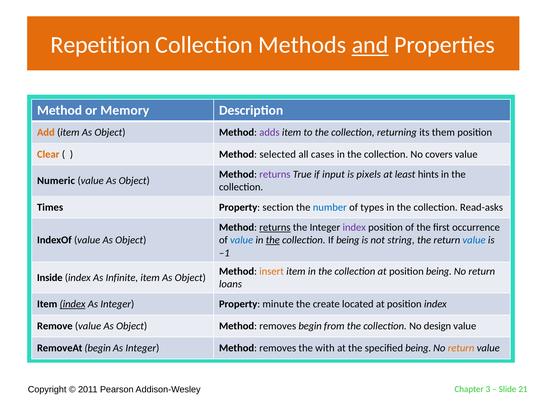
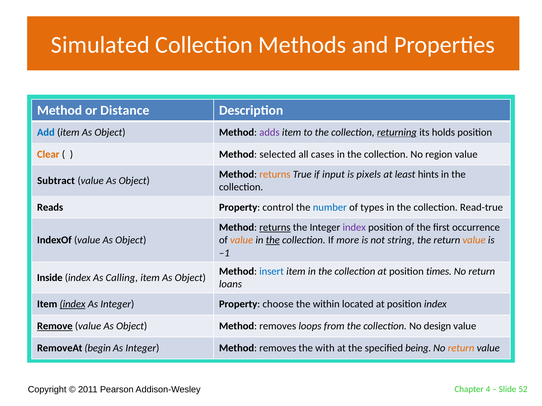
Repetition: Repetition -> Simulated (100, 45)
and underline: present -> none (370, 45)
Memory: Memory -> Distance (125, 111)
Add colour: orange -> blue (46, 132)
returning underline: none -> present (397, 132)
them: them -> holds (443, 132)
covers: covers -> region (439, 154)
returns colour: purple -> orange (275, 175)
Numeric: Numeric -> Subtract (56, 181)
Times: Times -> Reads (50, 208)
section: section -> control (278, 208)
Read-asks: Read-asks -> Read-true (481, 208)
value colour: blue -> orange (242, 240)
If being: being -> more (348, 240)
value colour: blue -> orange (474, 240)
insert colour: orange -> blue (272, 272)
position being: being -> times (439, 272)
Infinite: Infinite -> Calling (122, 278)
minute: minute -> choose (278, 305)
create: create -> within (326, 305)
Remove underline: none -> present (55, 326)
removes begin: begin -> loops (310, 326)
3: 3 -> 4 (488, 390)
21: 21 -> 52 (523, 390)
